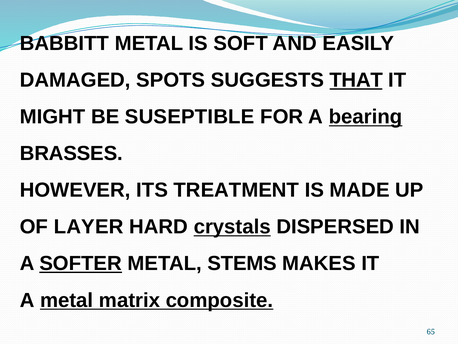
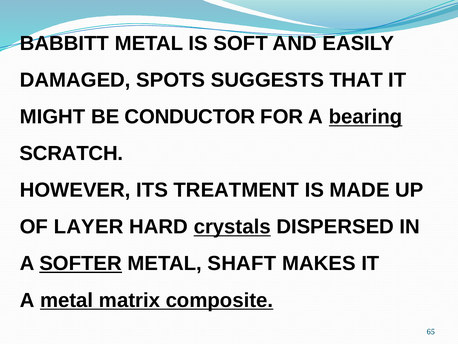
THAT underline: present -> none (356, 80)
SUSEPTIBLE: SUSEPTIBLE -> CONDUCTOR (190, 117)
BRASSES: BRASSES -> SCRATCH (71, 153)
STEMS: STEMS -> SHAFT (242, 263)
